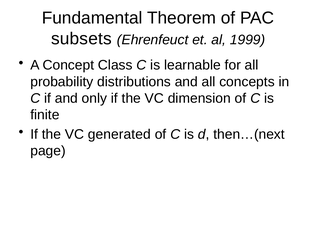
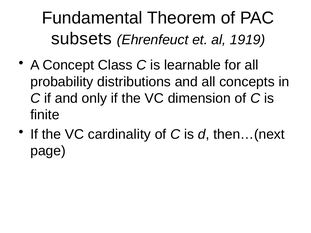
1999: 1999 -> 1919 (248, 40)
generated: generated -> cardinality (119, 134)
